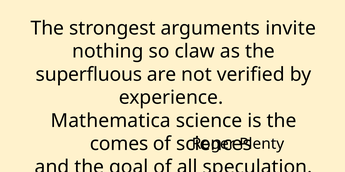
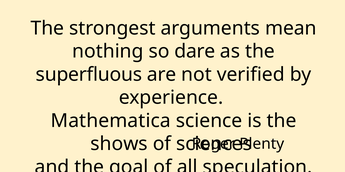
invite: invite -> mean (291, 28)
claw: claw -> dare (195, 52)
comes: comes -> shows (119, 144)
